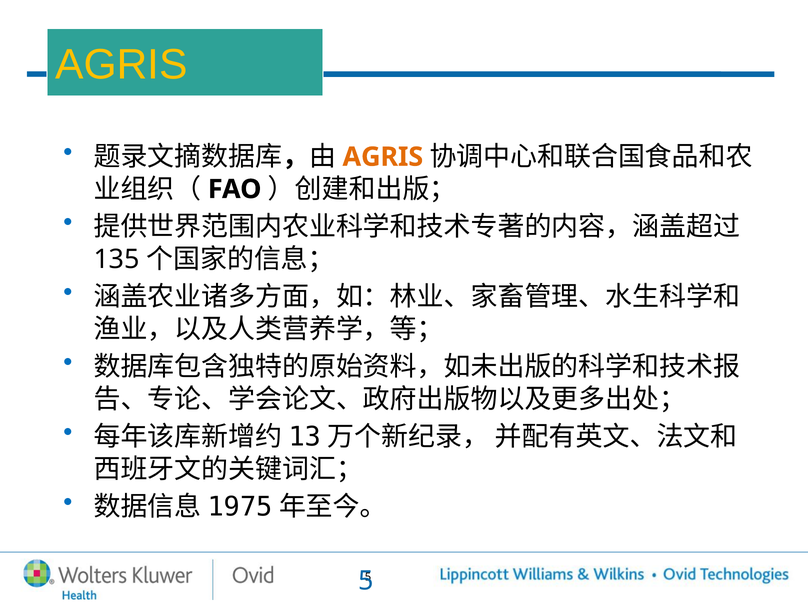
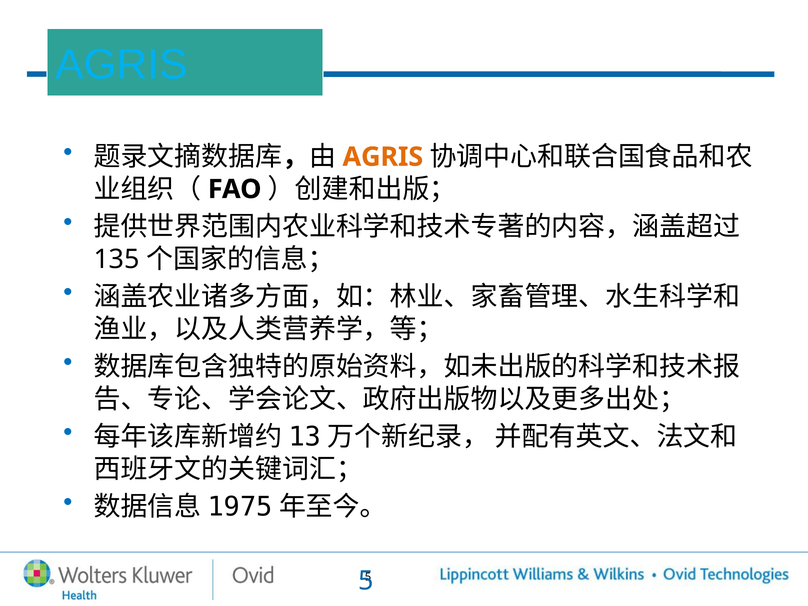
AGRIS colour: yellow -> light blue (121, 65)
